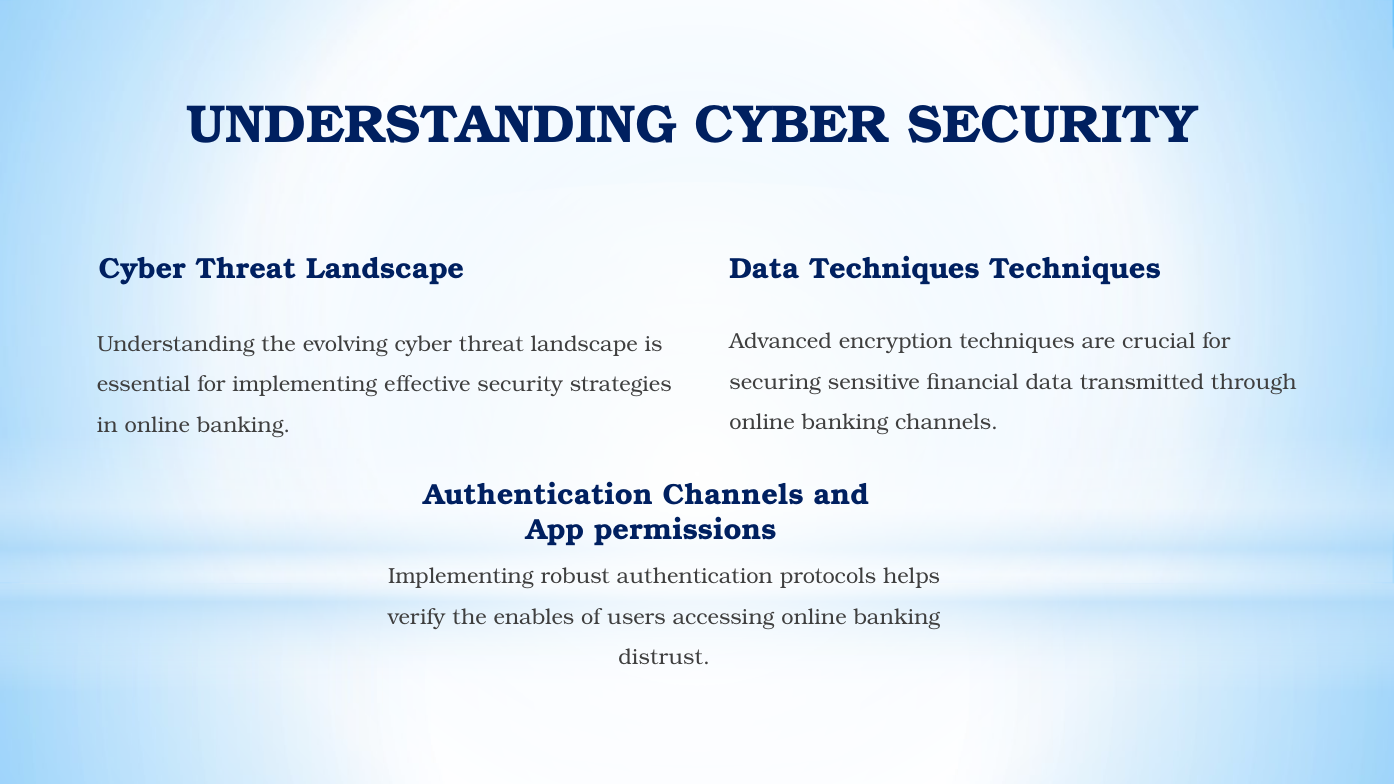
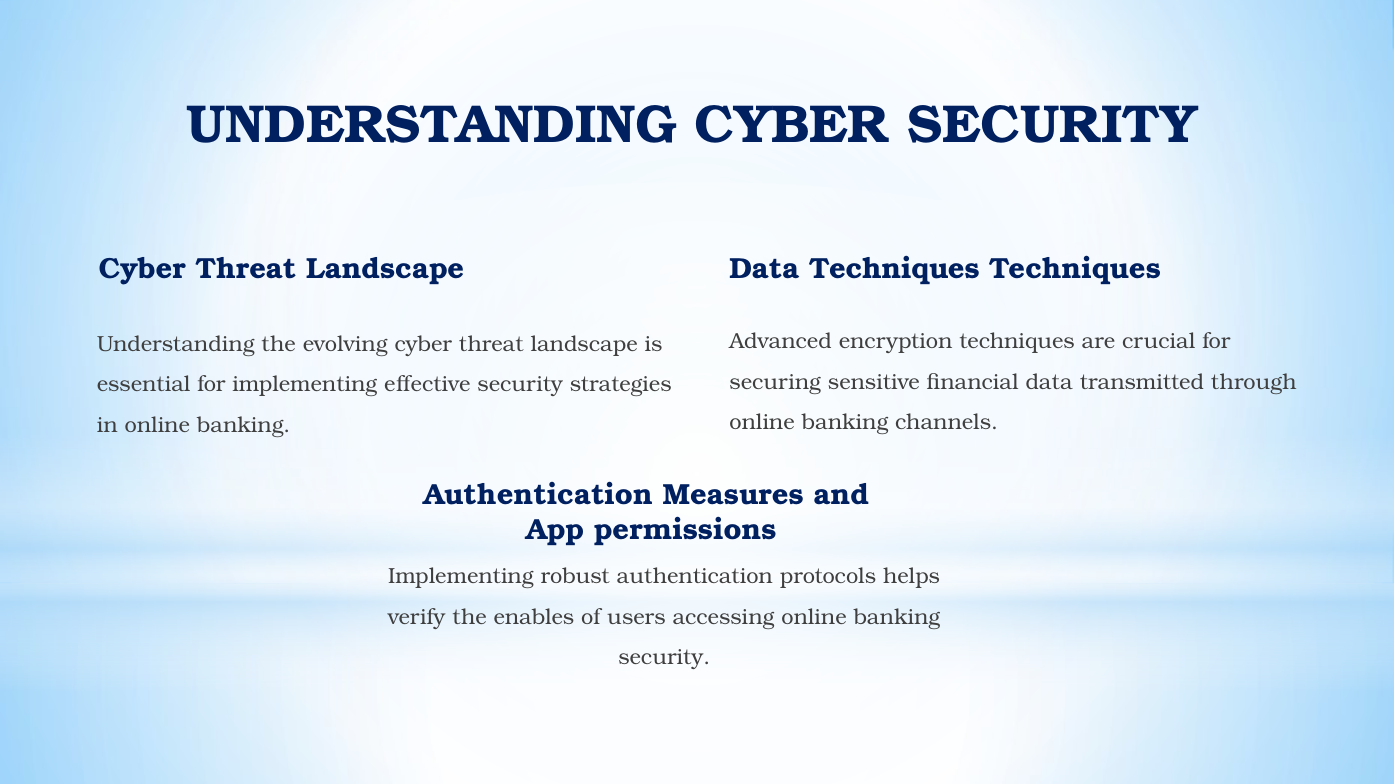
Authentication Channels: Channels -> Measures (733, 495)
distrust: distrust -> security (664, 658)
